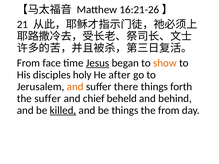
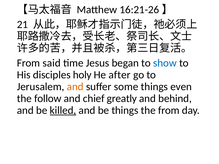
face: face -> said (52, 63)
Jesus underline: present -> none (98, 63)
show colour: orange -> blue (165, 63)
there: there -> some (126, 87)
forth: forth -> even (181, 87)
the suffer: suffer -> follow (48, 99)
beheld: beheld -> greatly (122, 99)
